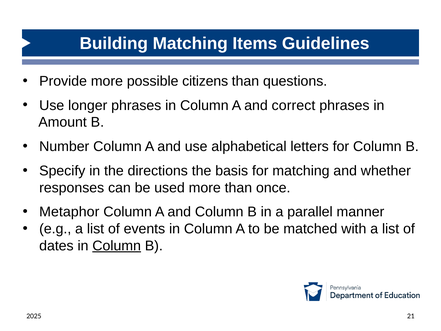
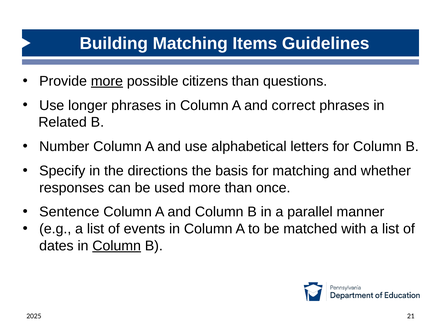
more underline: none -> present (107, 81)
Amount: Amount -> Related (63, 122)
Metaphor: Metaphor -> Sentence (69, 212)
